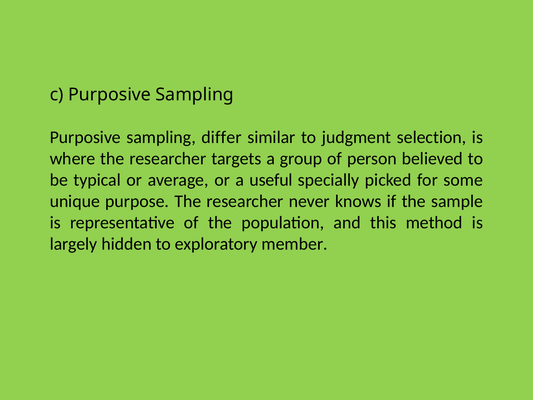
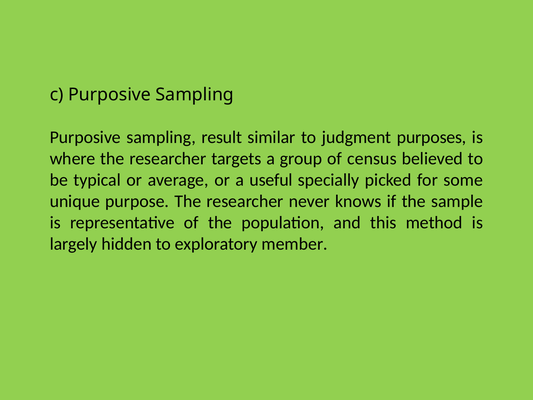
differ: differ -> result (222, 137)
selection: selection -> purposes (432, 137)
person: person -> census (372, 158)
